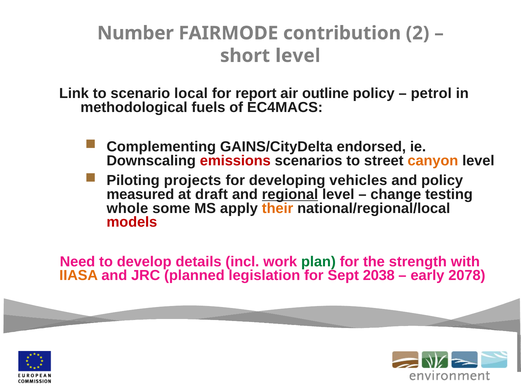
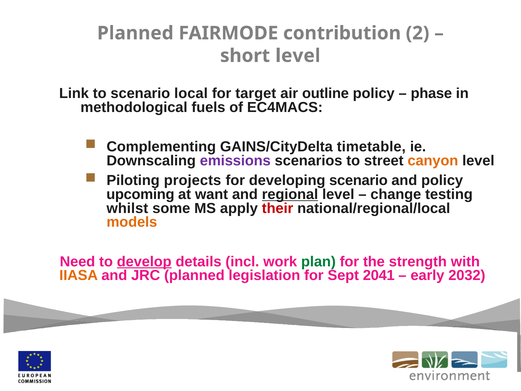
Number: Number -> Planned (135, 33)
report: report -> target (256, 93)
petrol: petrol -> phase (431, 93)
endorsed: endorsed -> timetable (371, 147)
emissions colour: red -> purple (235, 161)
developing vehicles: vehicles -> scenario (358, 180)
measured: measured -> upcoming (140, 194)
draft: draft -> want (212, 194)
whole: whole -> whilst (127, 208)
their colour: orange -> red (278, 208)
models colour: red -> orange (132, 222)
develop underline: none -> present (144, 261)
2038: 2038 -> 2041 (379, 275)
2078: 2078 -> 2032 (467, 275)
